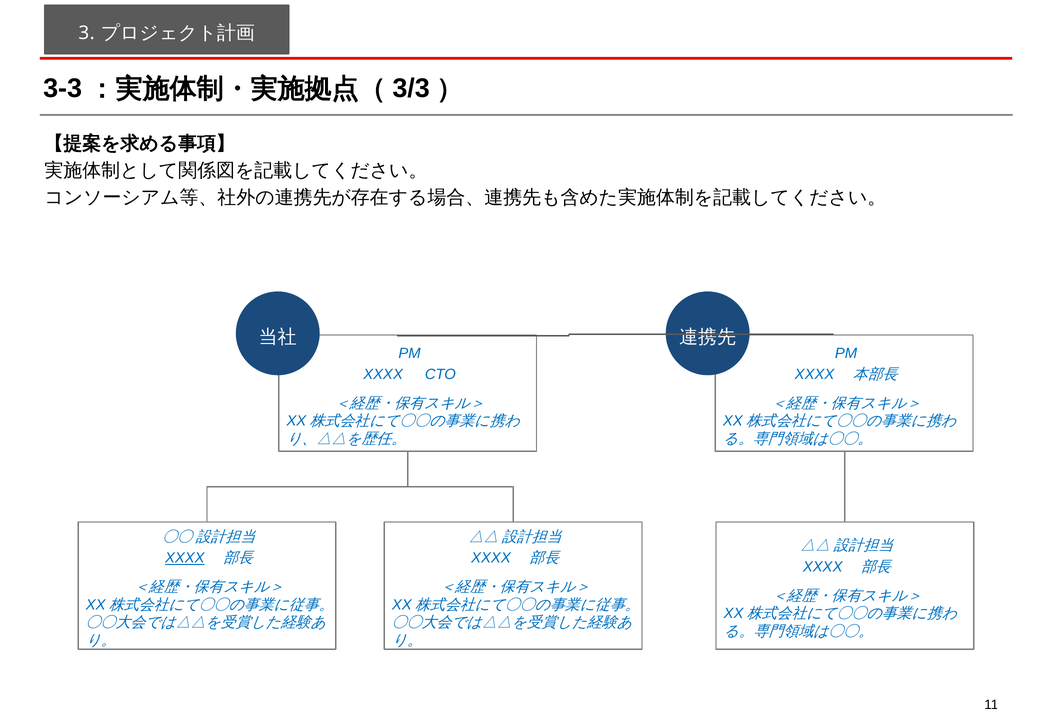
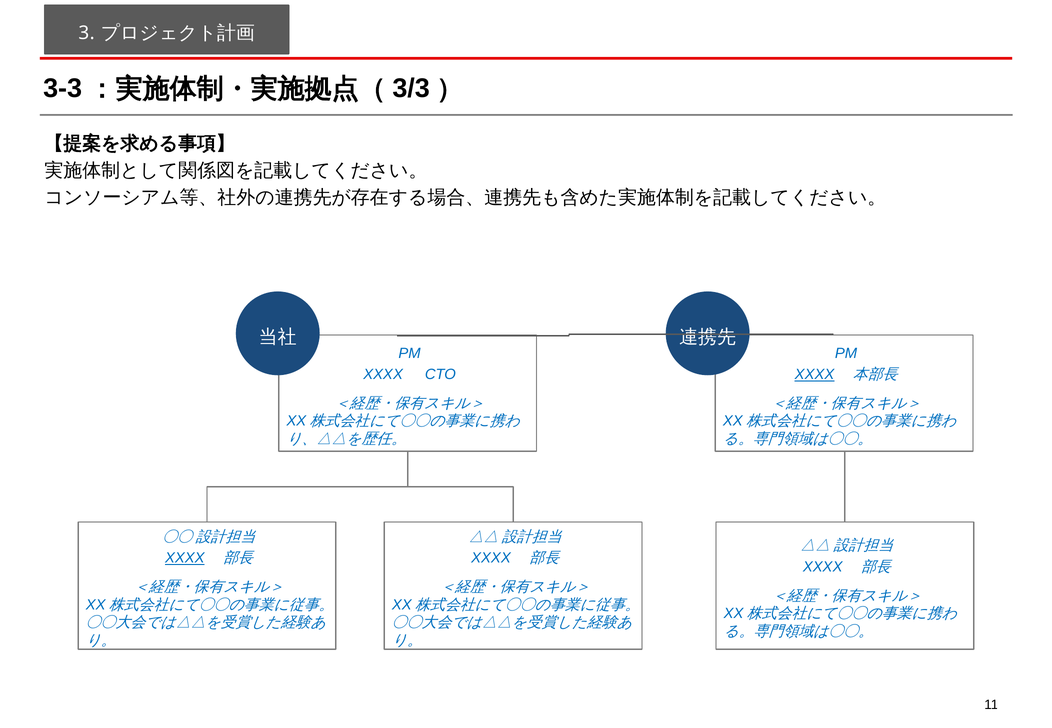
XXXX underline: none -> present (815, 375)
